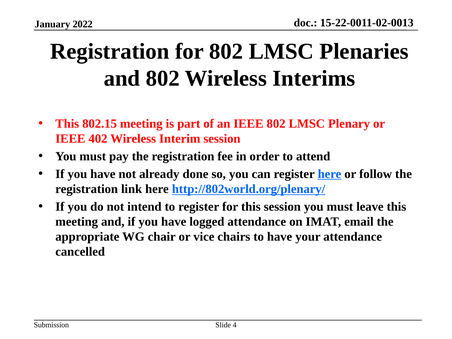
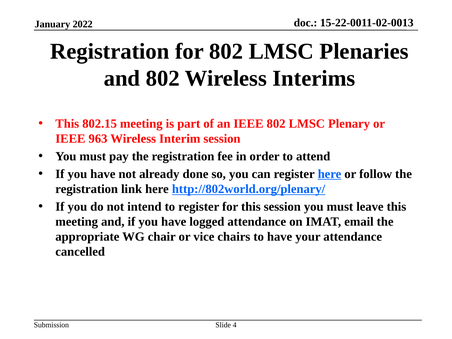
402: 402 -> 963 (98, 139)
